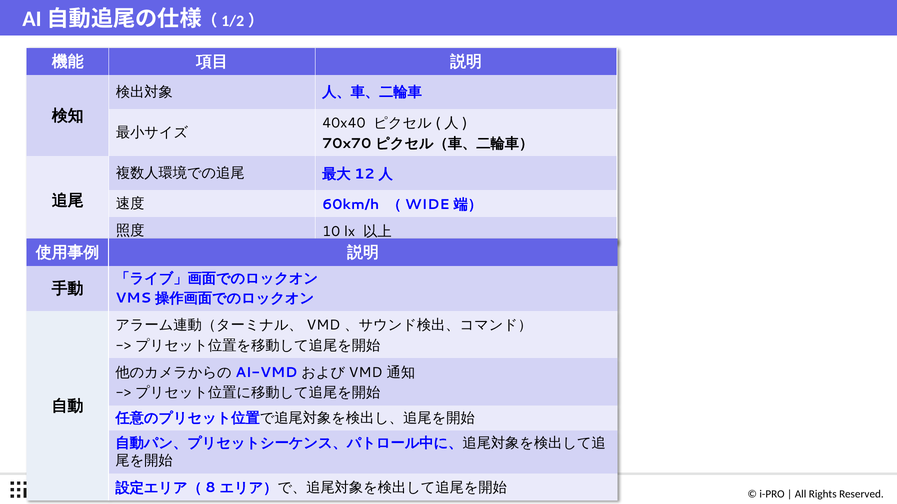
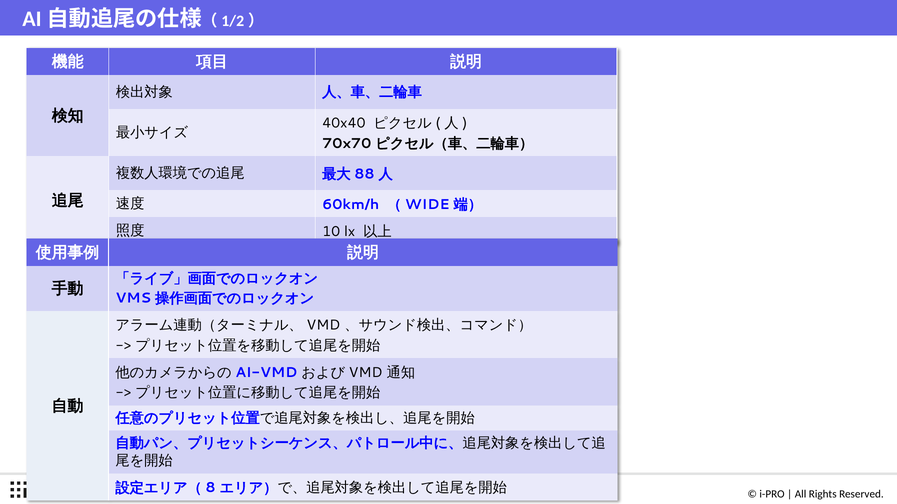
12: 12 -> 88 (364, 174)
